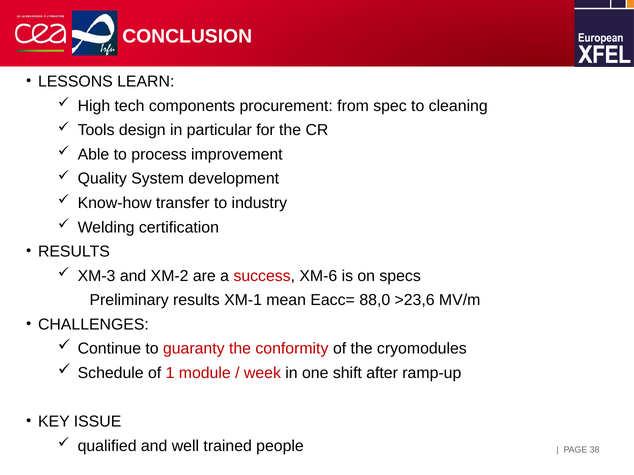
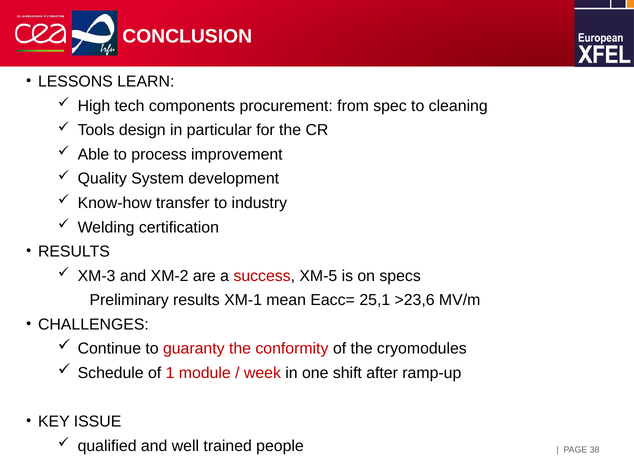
XM-6: XM-6 -> XM-5 (318, 276)
88,0: 88,0 -> 25,1 (375, 301)
